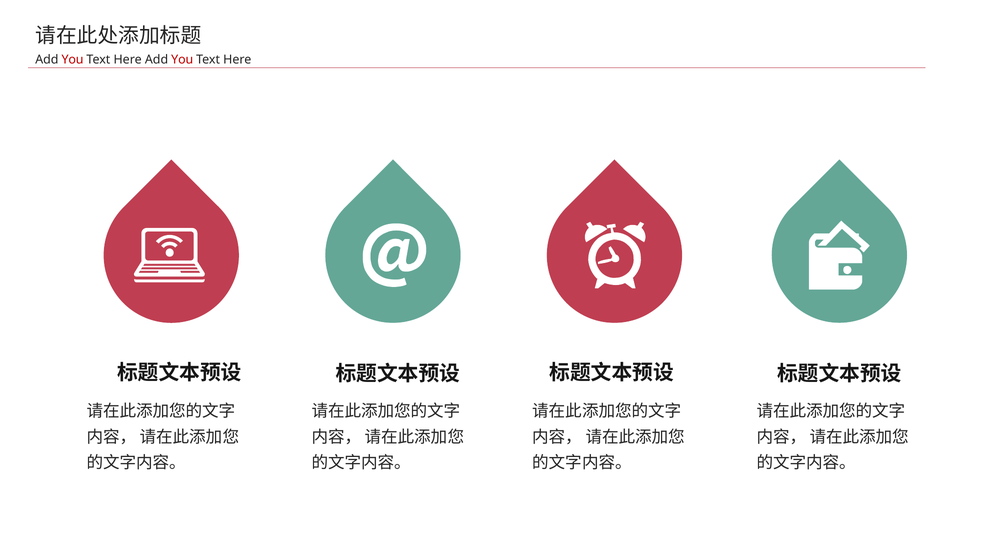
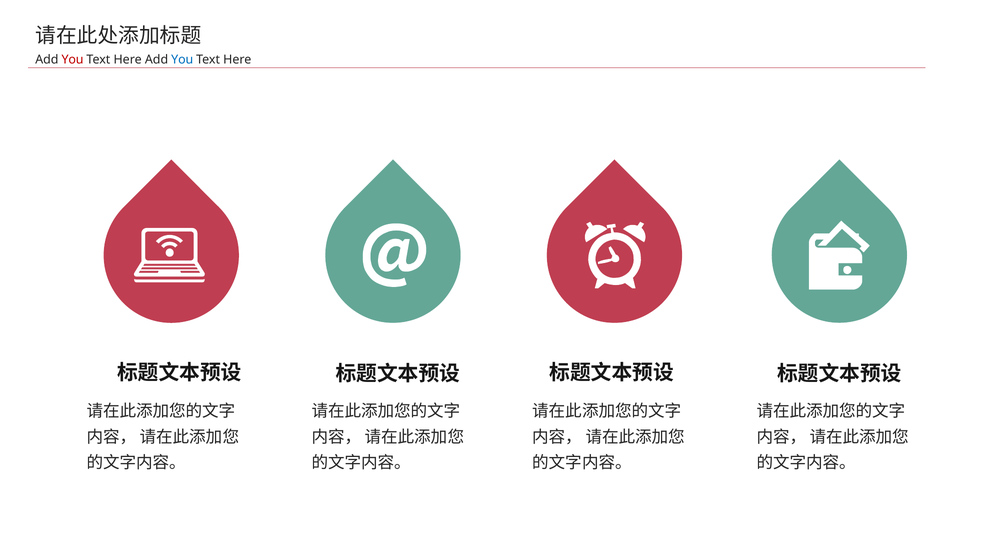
You colour: red -> blue (182, 60)
